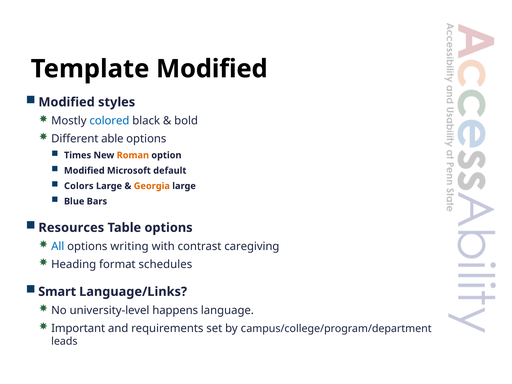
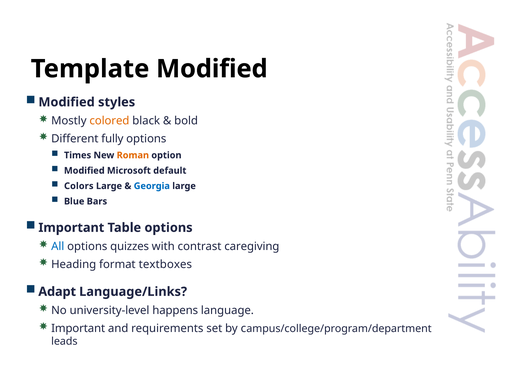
colored colour: blue -> orange (109, 121)
able: able -> fully (112, 139)
Georgia colour: orange -> blue (152, 186)
Resources: Resources -> Important (71, 228)
writing: writing -> quizzes (130, 246)
schedules: schedules -> textboxes (165, 264)
Smart: Smart -> Adapt (57, 292)
